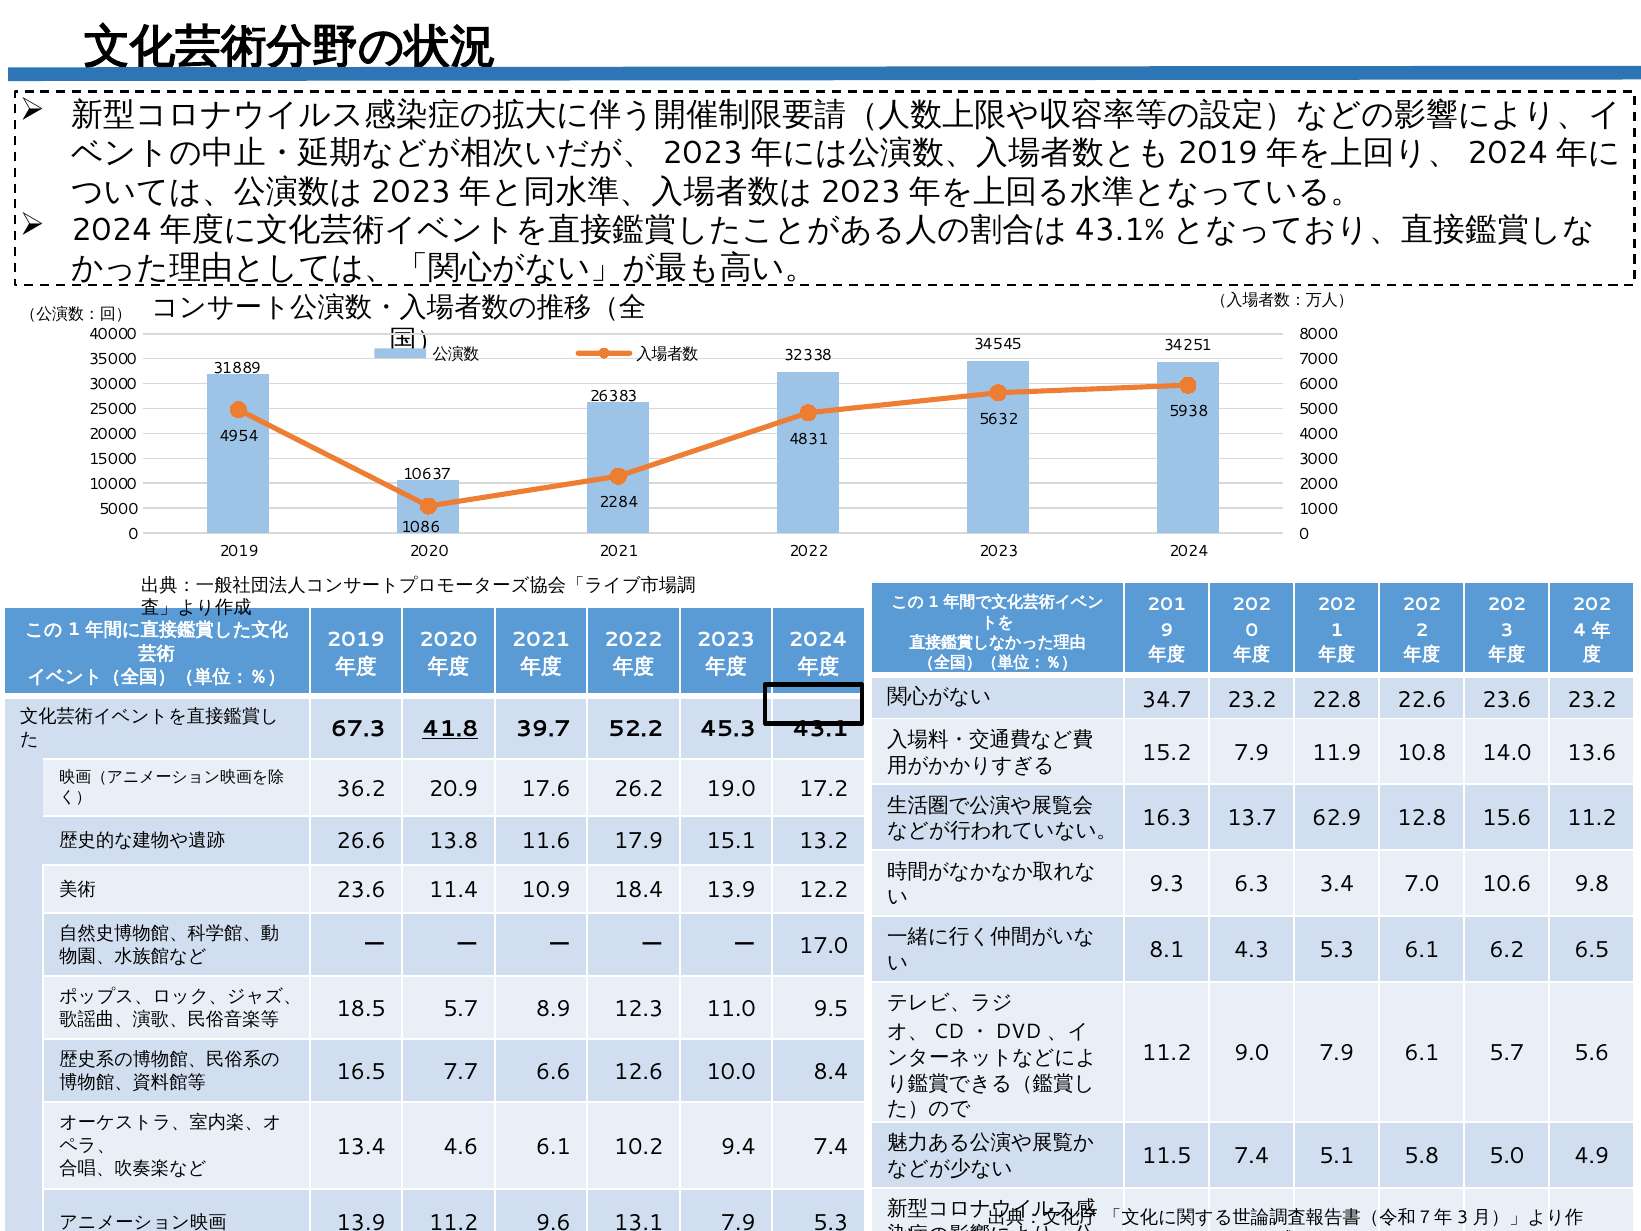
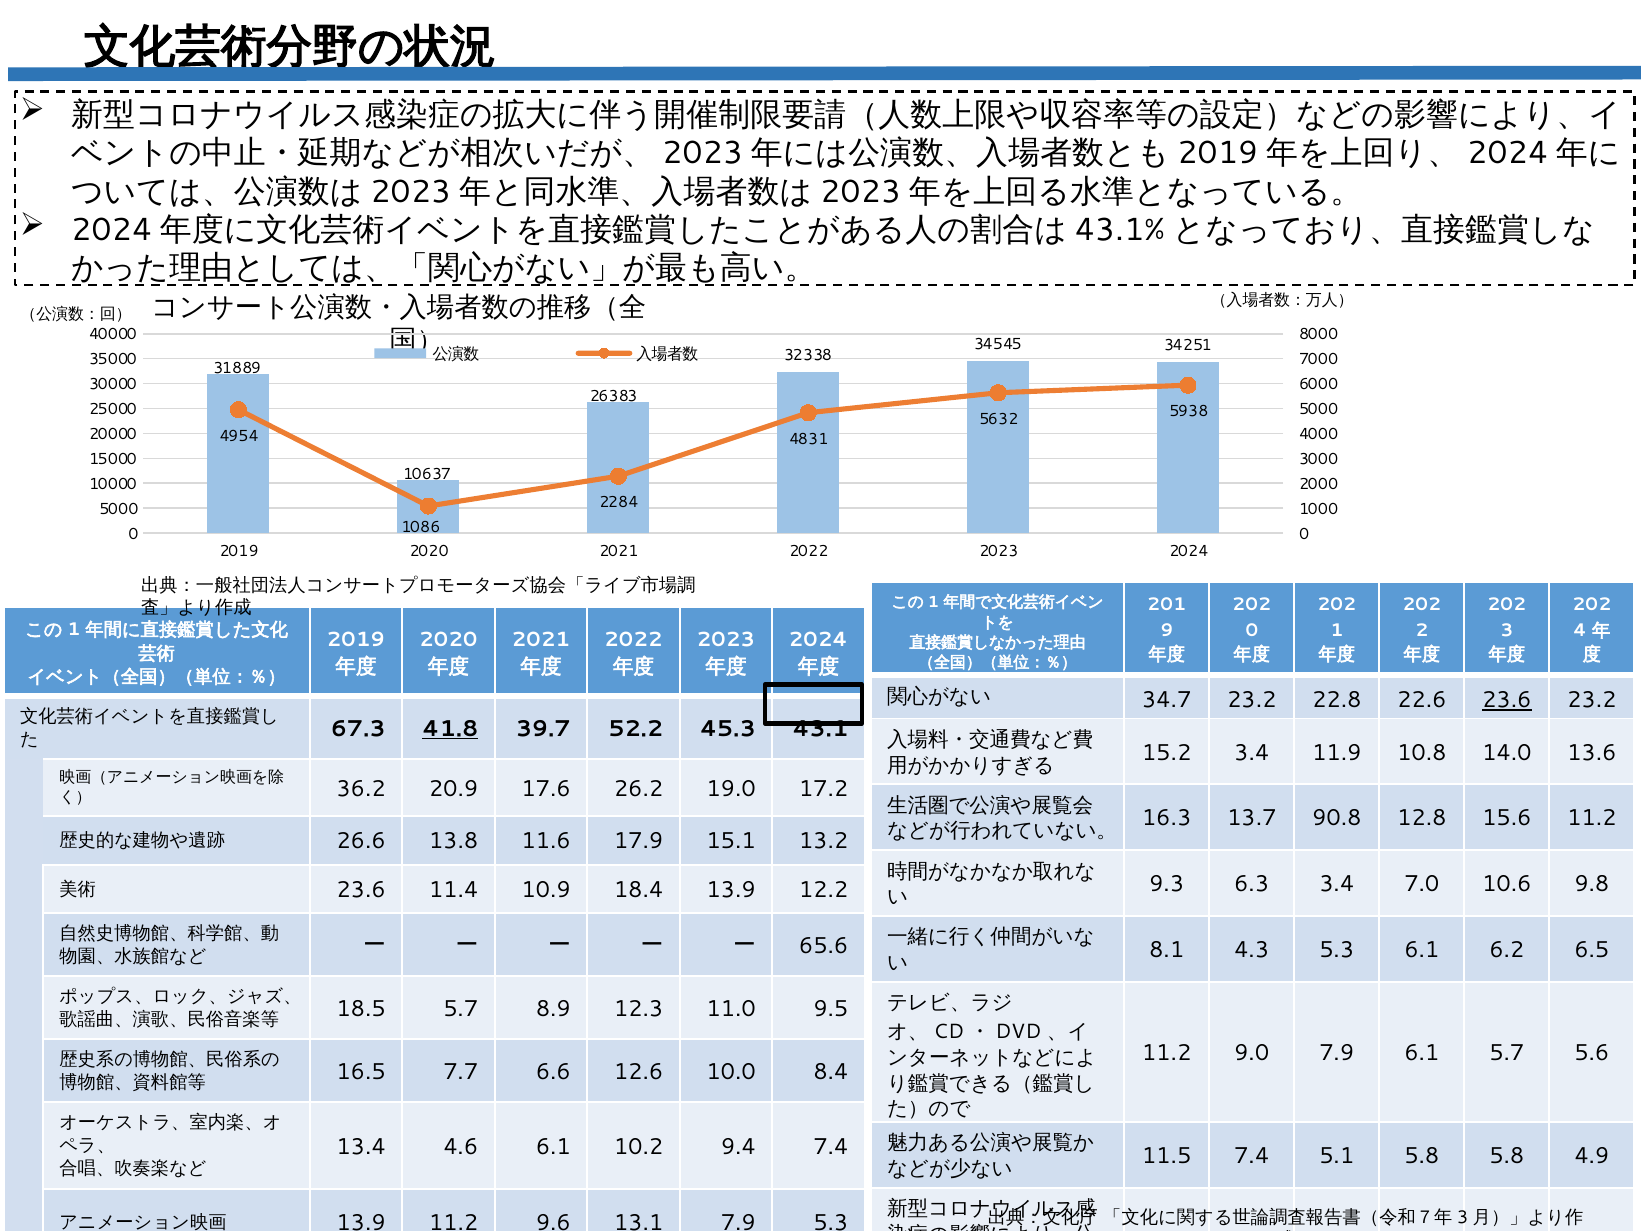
23.6 underline: none -> present (1507, 700)
15.2 7.9: 7.9 -> 3.4 (1252, 752)
62.9: 62.9 -> 90.8 (1337, 818)
17.0: 17.0 -> 65.6 (824, 946)
5.8 5.0: 5.0 -> 5.8 (1507, 1156)
